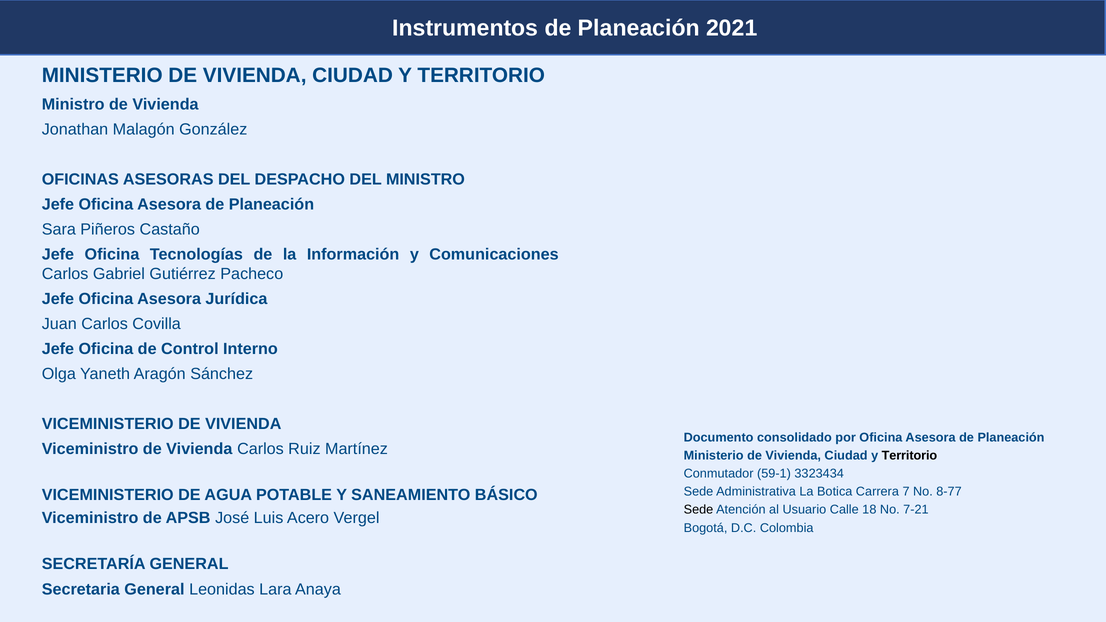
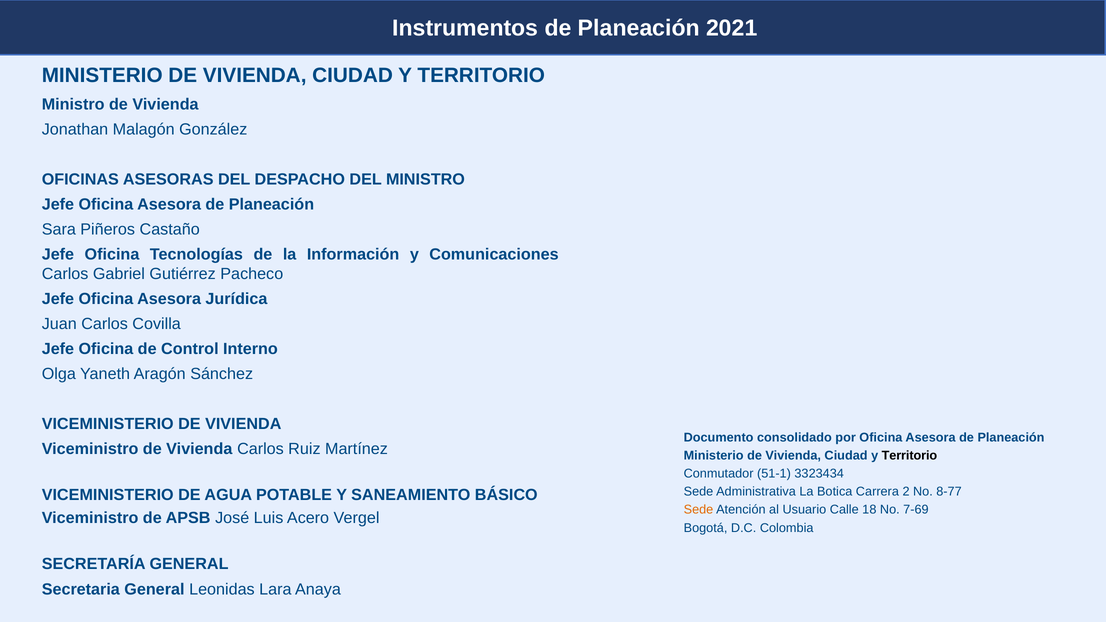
59-1: 59-1 -> 51-1 (774, 474)
7: 7 -> 2 (906, 492)
Sede colour: black -> orange (698, 510)
7-21: 7-21 -> 7-69 (916, 510)
